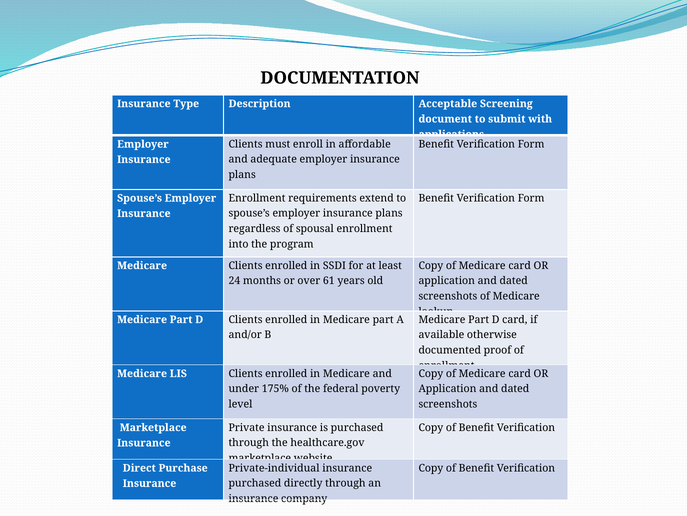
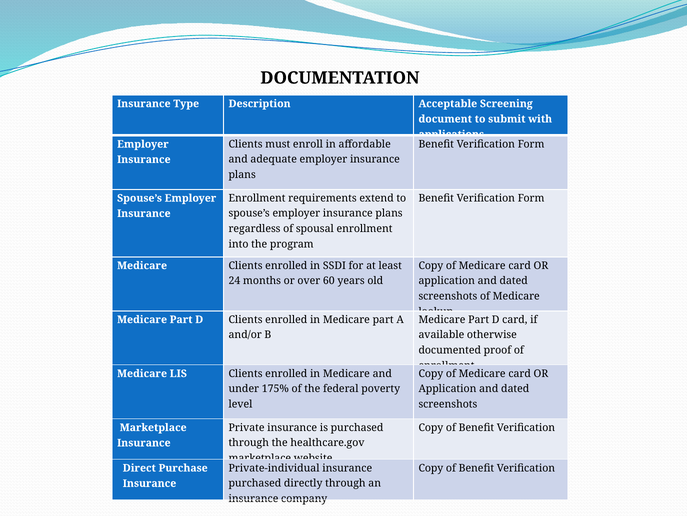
61: 61 -> 60 (329, 281)
